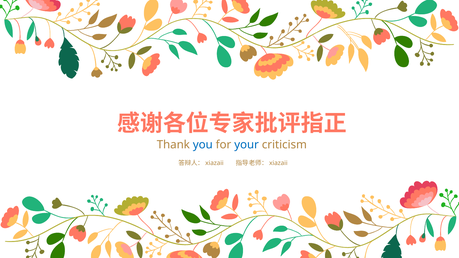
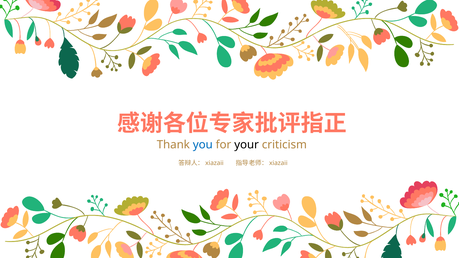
your colour: blue -> black (247, 145)
